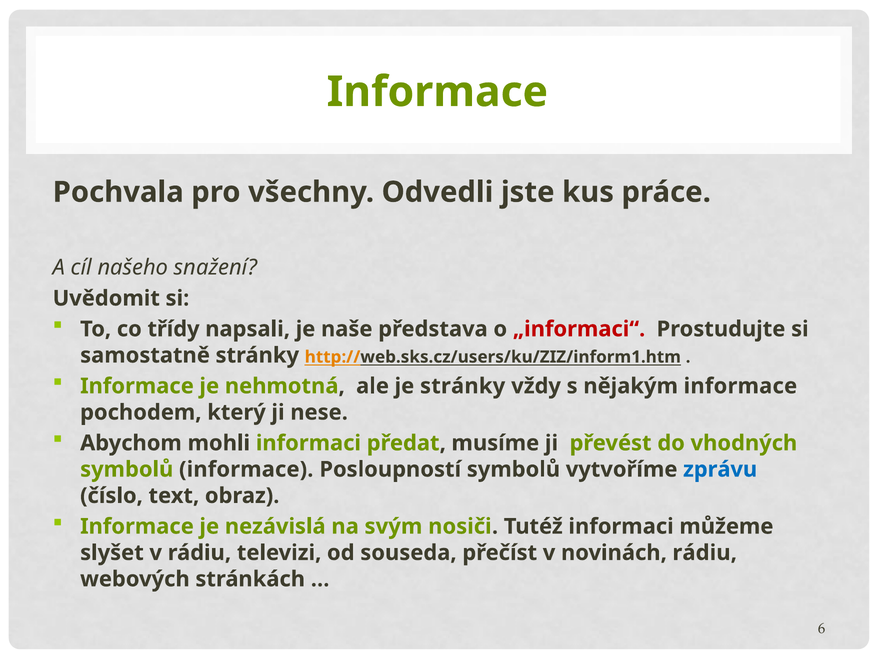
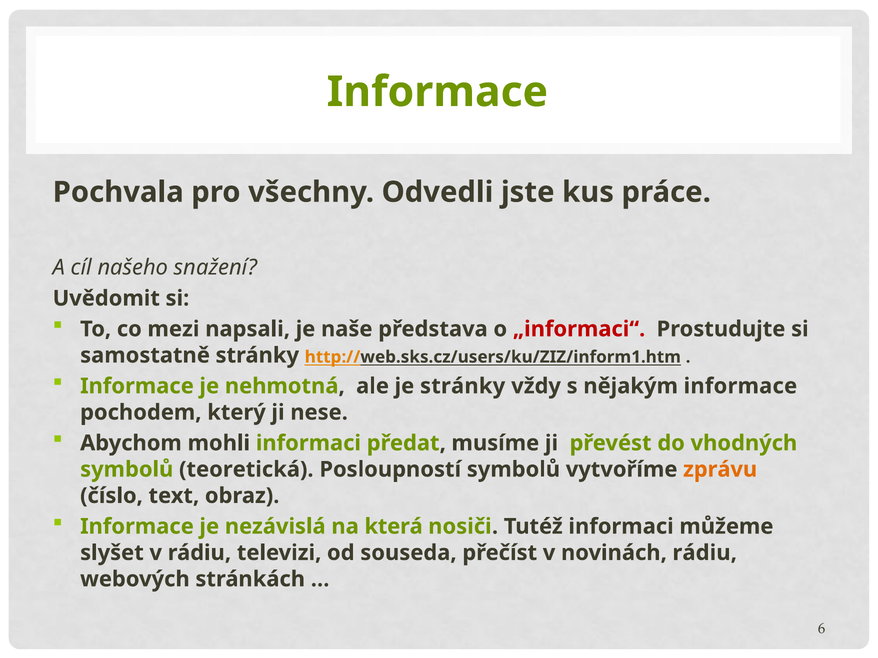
třídy: třídy -> mezi (173, 329)
symbolů informace: informace -> teoretická (246, 470)
zprávu colour: blue -> orange (720, 470)
svým: svým -> která (394, 527)
